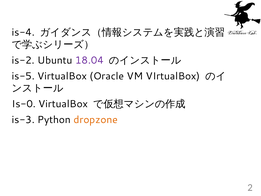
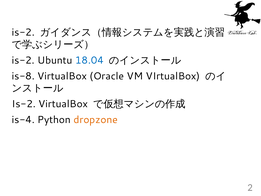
is-4: is-4 -> is-2 (23, 32)
18.04 colour: purple -> blue (89, 60)
is-5: is-5 -> is-8 (23, 76)
Is-0: Is-0 -> Is-2 (24, 104)
is-3: is-3 -> is-4 (23, 120)
